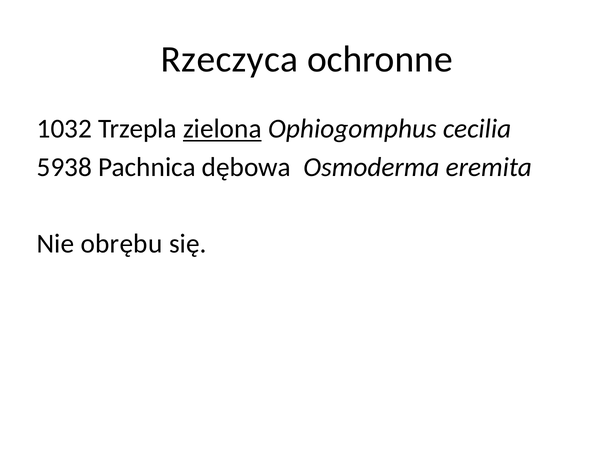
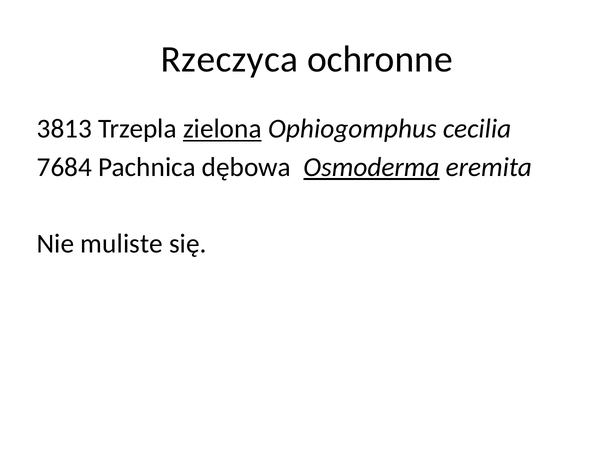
1032: 1032 -> 3813 (64, 129)
5938: 5938 -> 7684 (64, 167)
Osmoderma underline: none -> present (371, 167)
obrębu: obrębu -> muliste (122, 244)
